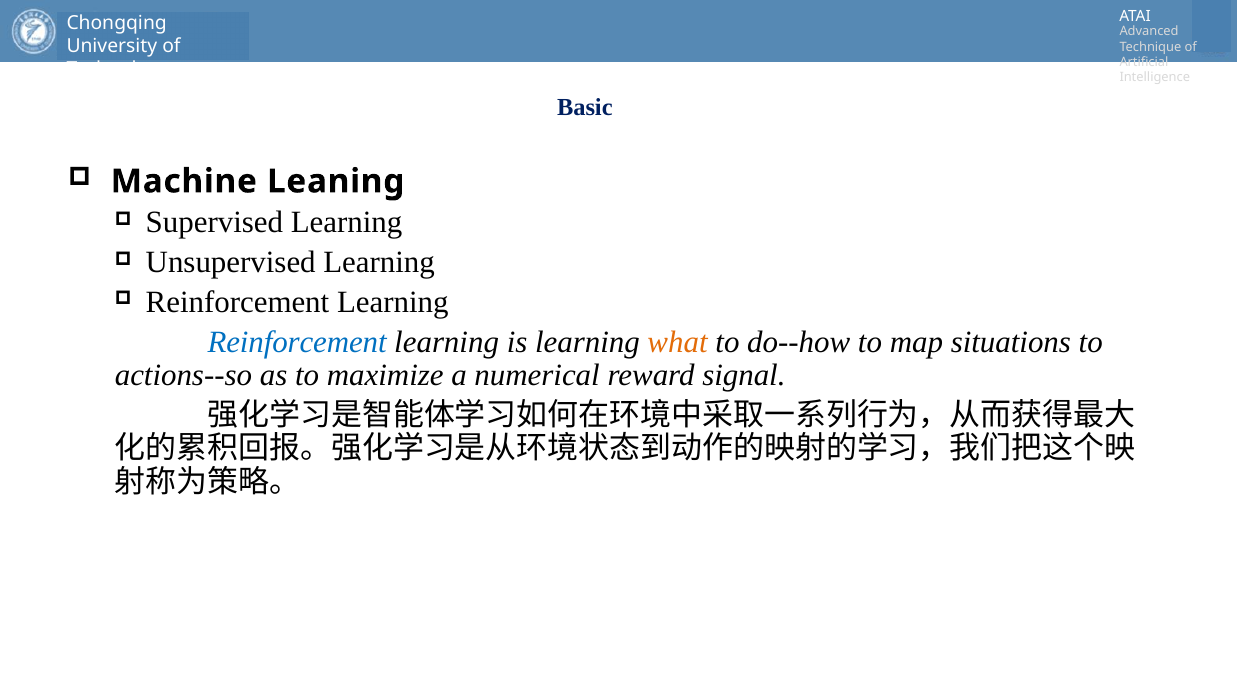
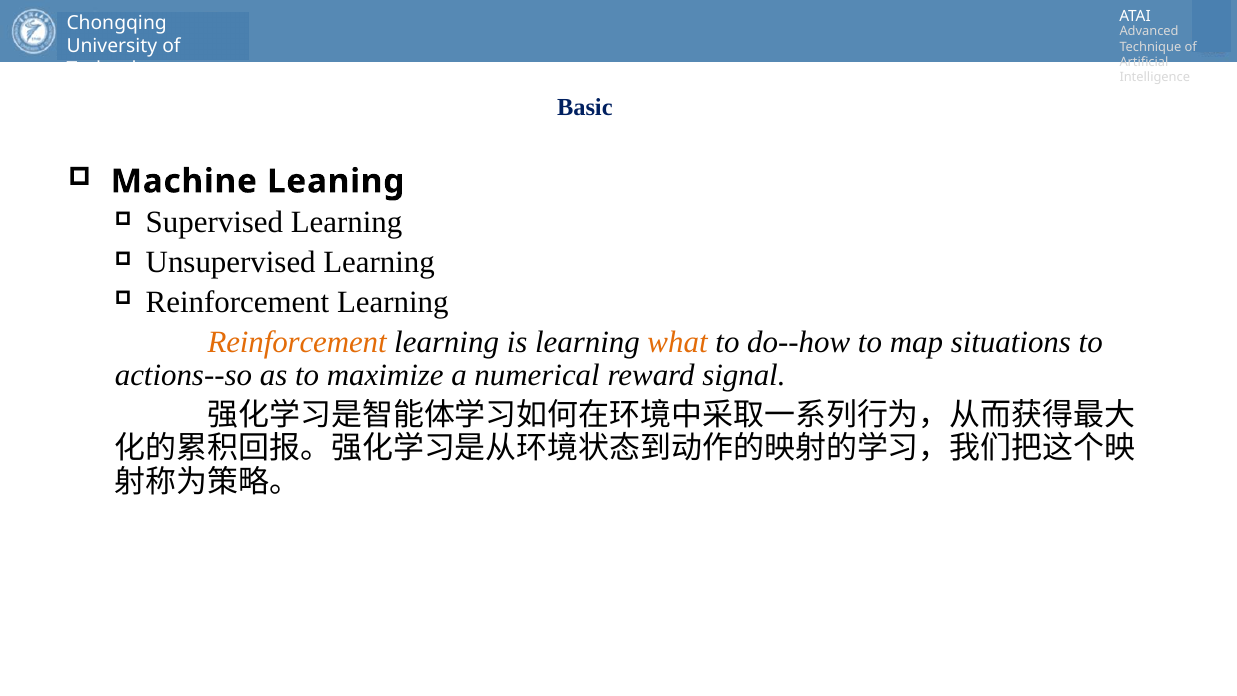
Reinforcement colour: blue -> orange (297, 342)
